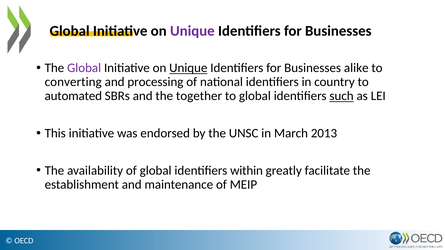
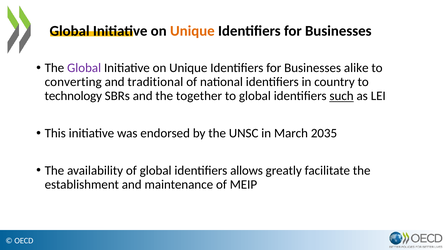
Unique colour: purple -> orange (192, 31)
Unique underline: present -> none (188, 68)
processing: processing -> traditional (155, 82)
automated: automated -> technology (73, 96)
2013: 2013 -> 2035 (324, 133)
within: within -> allows (247, 171)
